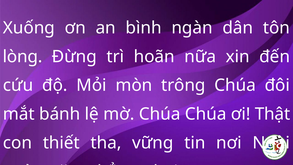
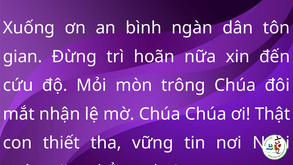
lòng: lòng -> gian (23, 57)
bánh: bánh -> nhận (60, 114)
